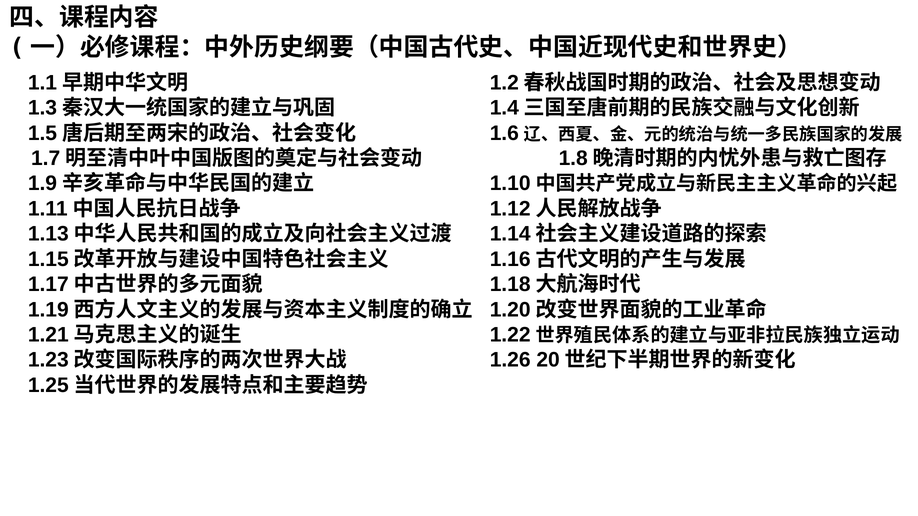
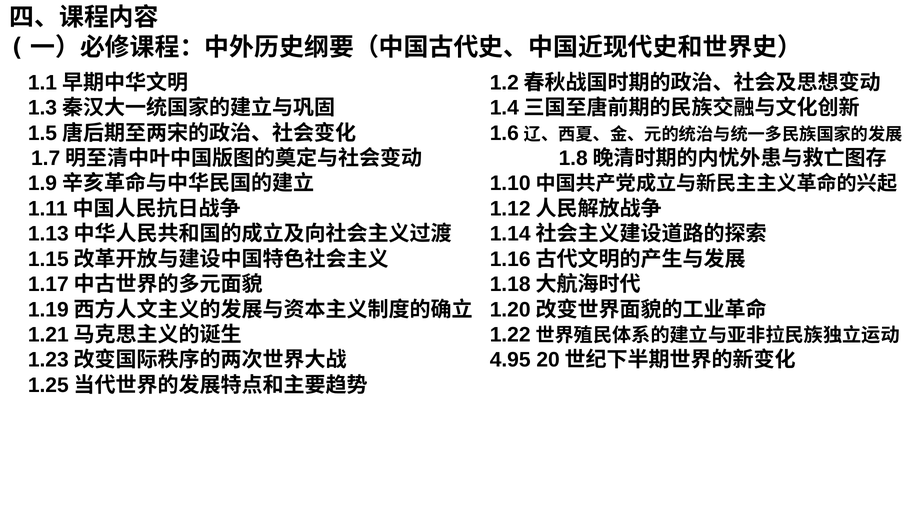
1.26: 1.26 -> 4.95 (510, 360)
